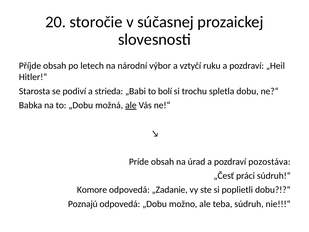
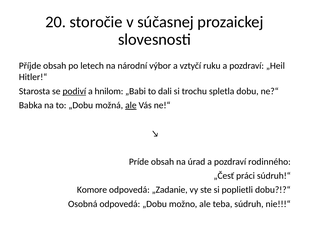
podiví underline: none -> present (74, 91)
strieda: strieda -> hnilom (109, 91)
bolí: bolí -> dali (165, 91)
pozostáva: pozostáva -> rodinného (269, 161)
Poznajú: Poznajú -> Osobná (83, 204)
